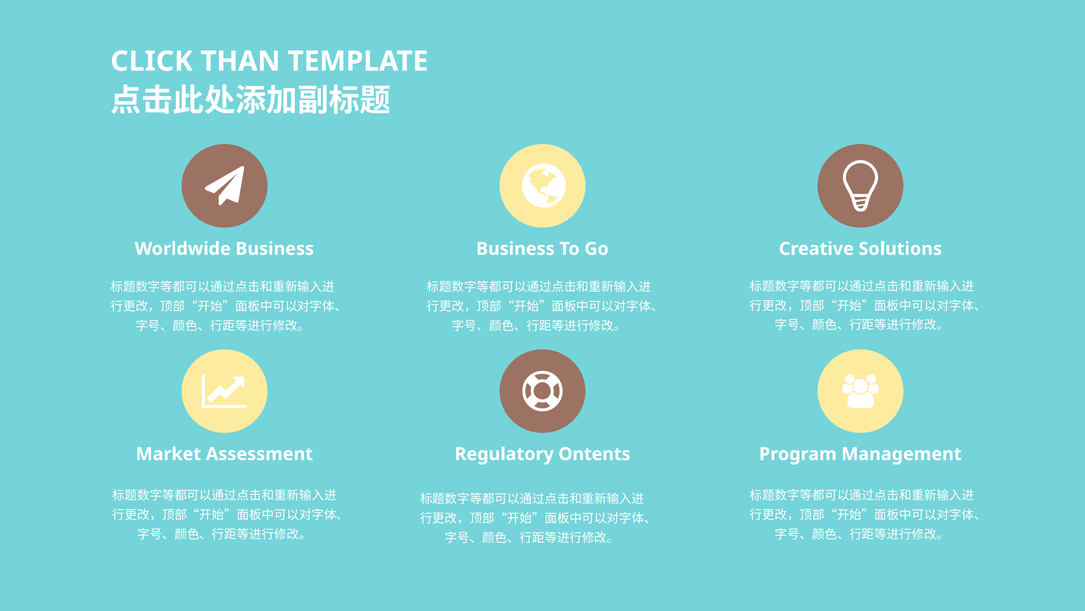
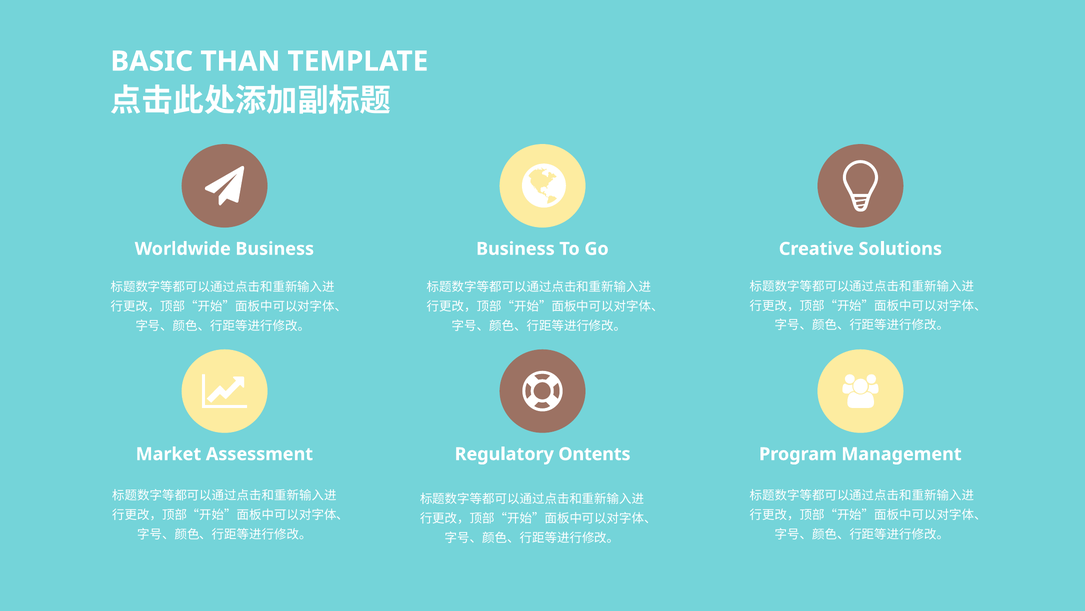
CLICK: CLICK -> BASIC (152, 61)
